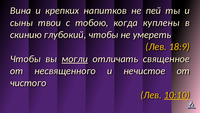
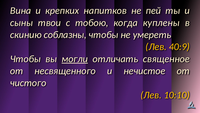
глубокий: глубокий -> соблазны (65, 35)
18:9: 18:9 -> 40:9 (179, 47)
10:10 underline: present -> none (177, 95)
